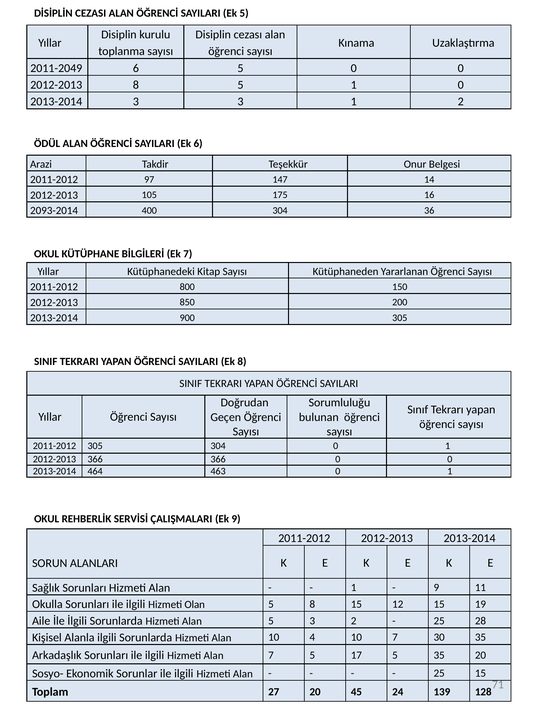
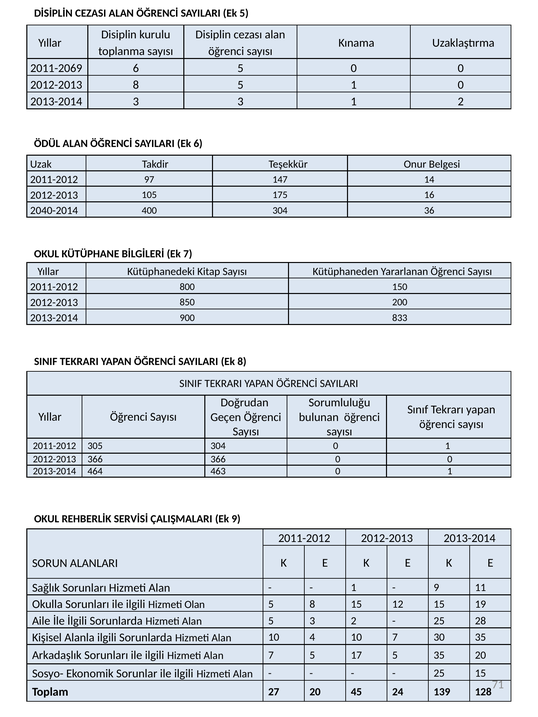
2011-2049: 2011-2049 -> 2011-2069 (56, 68)
Arazi: Arazi -> Uzak (41, 164)
2093-2014: 2093-2014 -> 2040-2014 (54, 211)
900 305: 305 -> 833 (400, 318)
